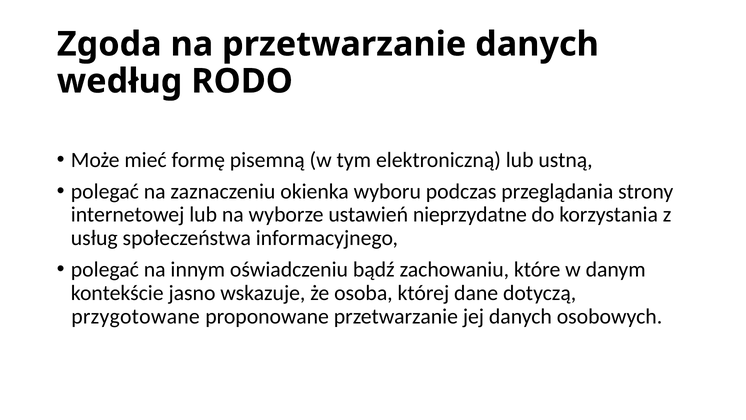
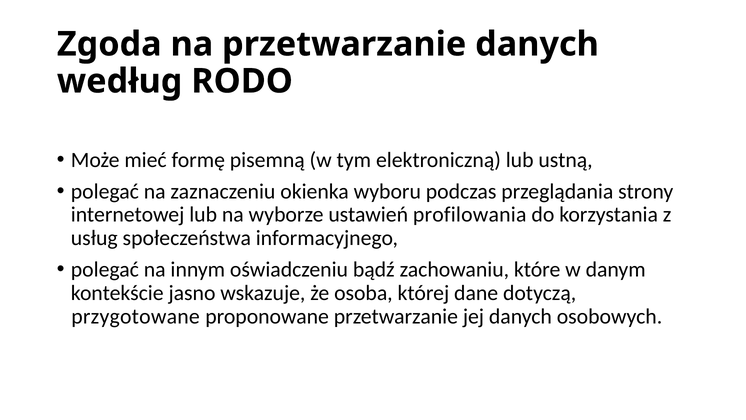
nieprzydatne: nieprzydatne -> profilowania (470, 215)
